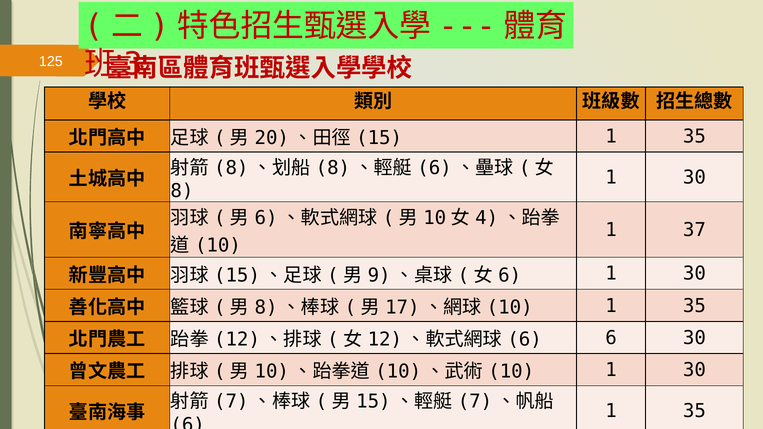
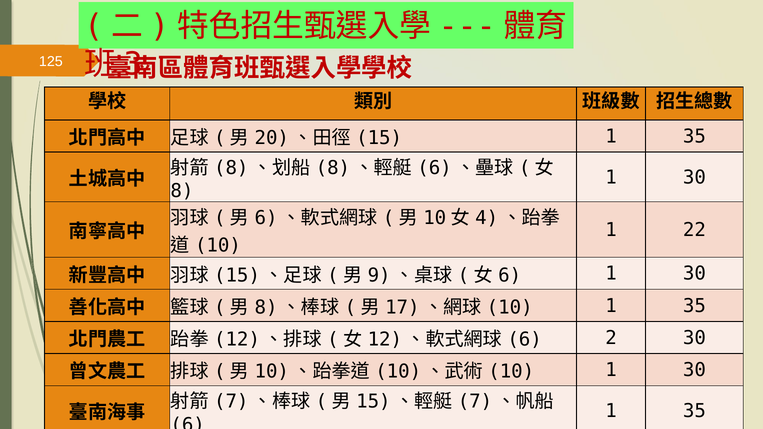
37: 37 -> 22 (694, 230)
6: 6 -> 2 (611, 338)
